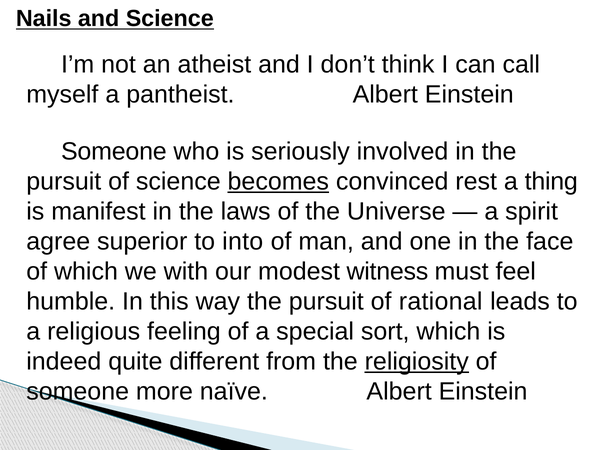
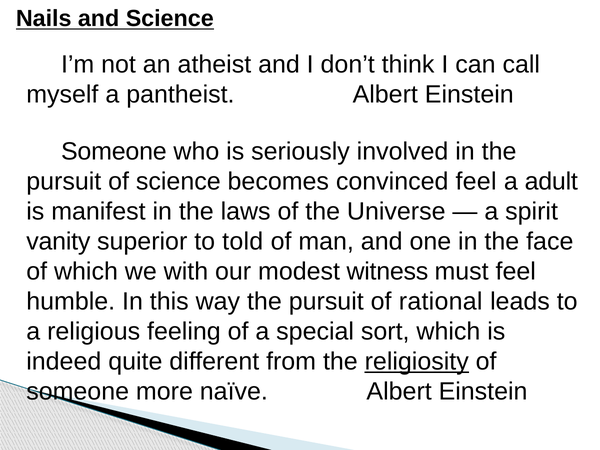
becomes underline: present -> none (278, 181)
convinced rest: rest -> feel (476, 181)
thing: thing -> adult (551, 181)
agree: agree -> vanity (58, 241)
into: into -> told (243, 241)
